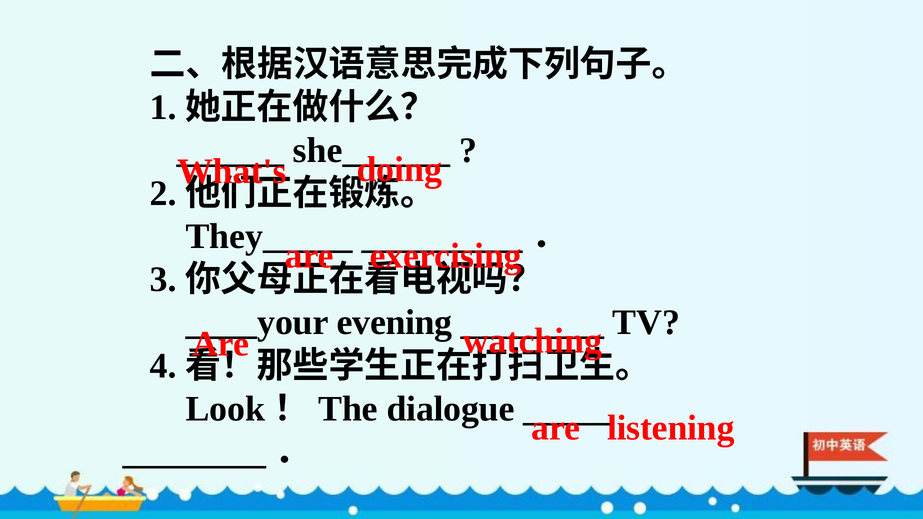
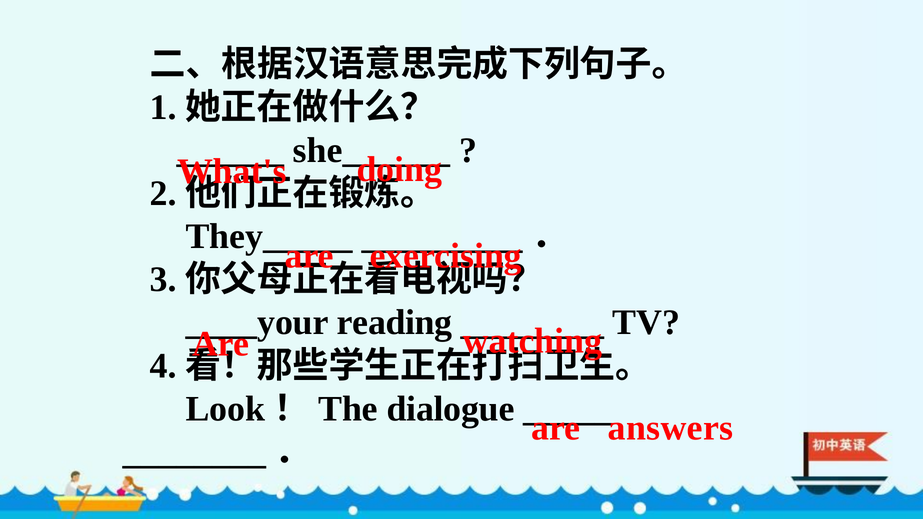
evening: evening -> reading (395, 323)
listening: listening -> answers (671, 428)
